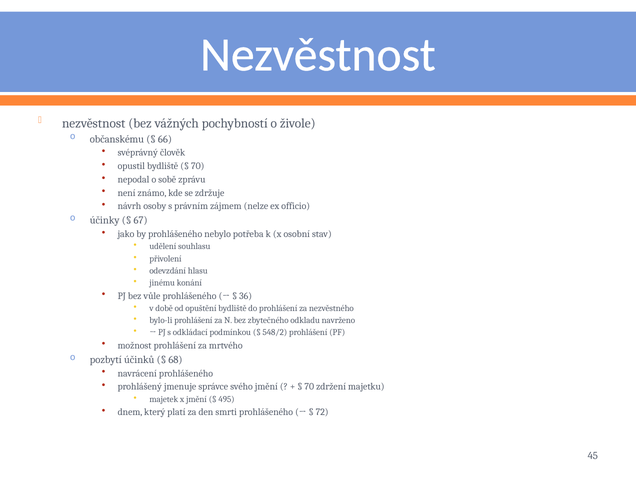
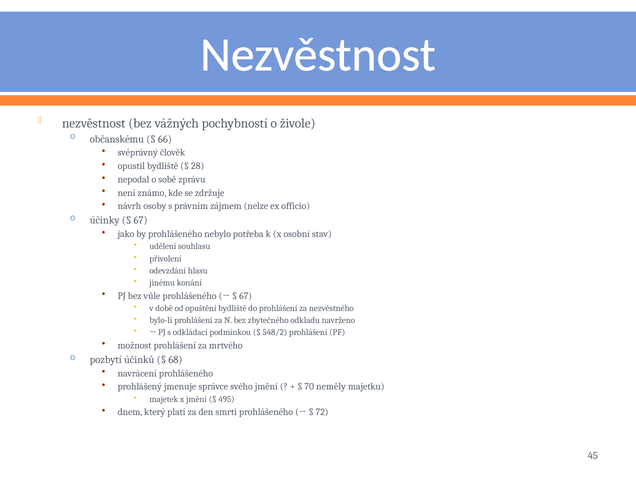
70: 70 -> 28 (198, 166)
36: 36 -> 67 (246, 296)
zdržení: zdržení -> neměly (331, 387)
